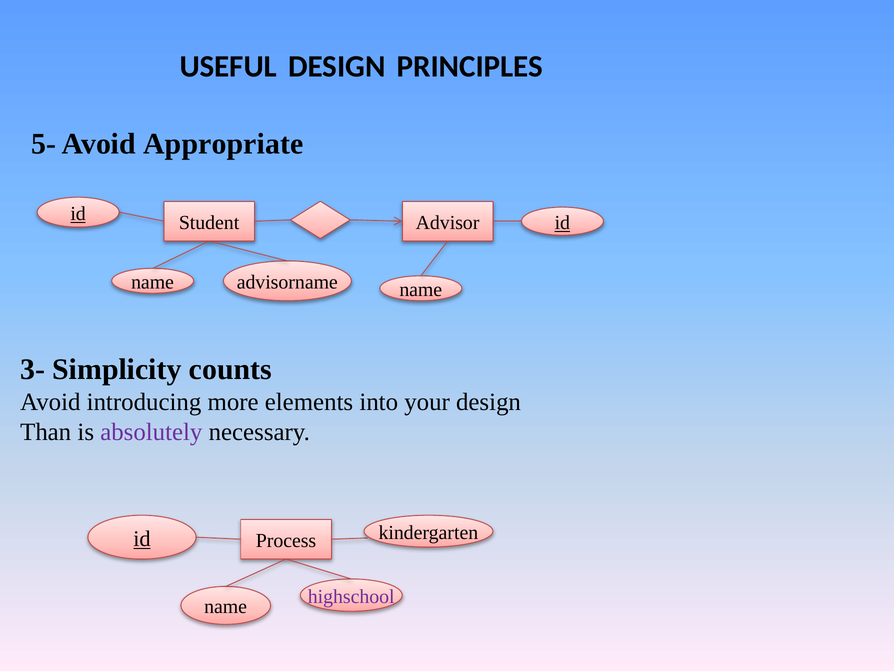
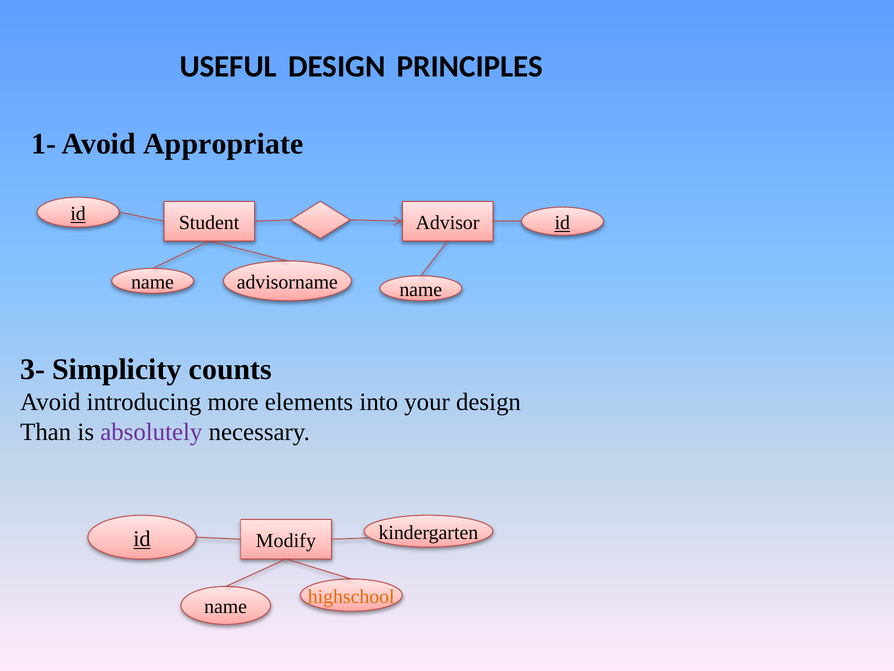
5-: 5- -> 1- (44, 144)
Process: Process -> Modify (286, 540)
highschool colour: purple -> orange (351, 596)
